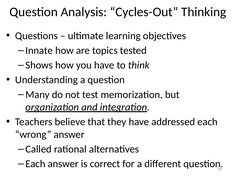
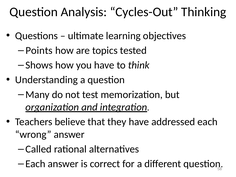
Innate: Innate -> Points (39, 50)
